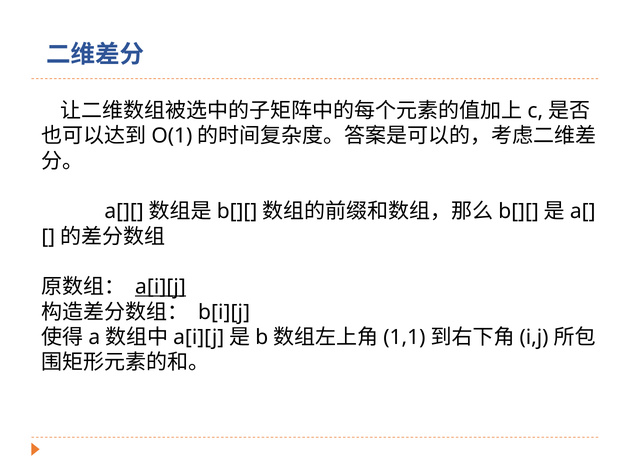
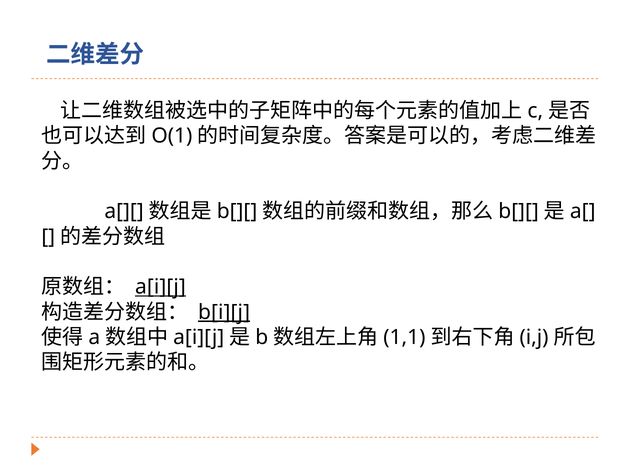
b[i][j underline: none -> present (224, 312)
